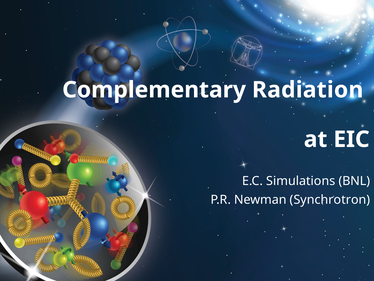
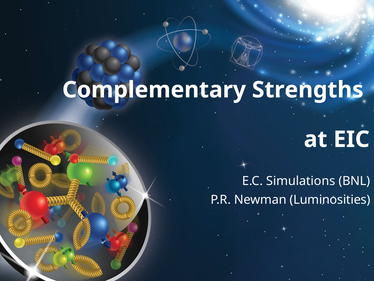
Radiation: Radiation -> Strengths (308, 90)
Synchrotron: Synchrotron -> Luminosities (330, 199)
